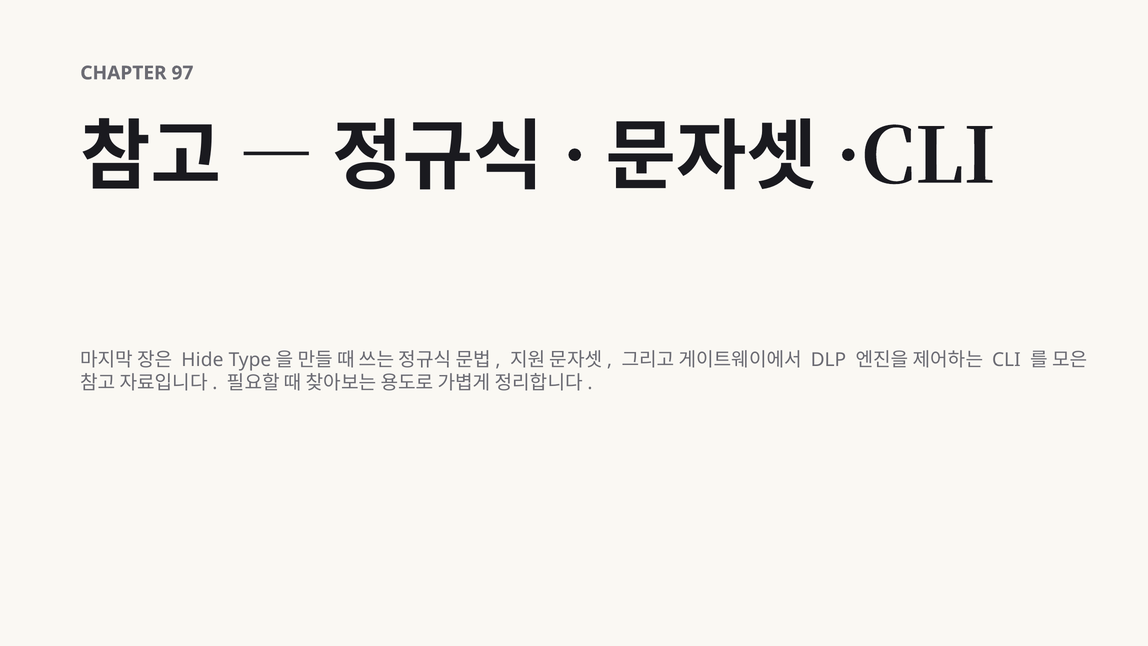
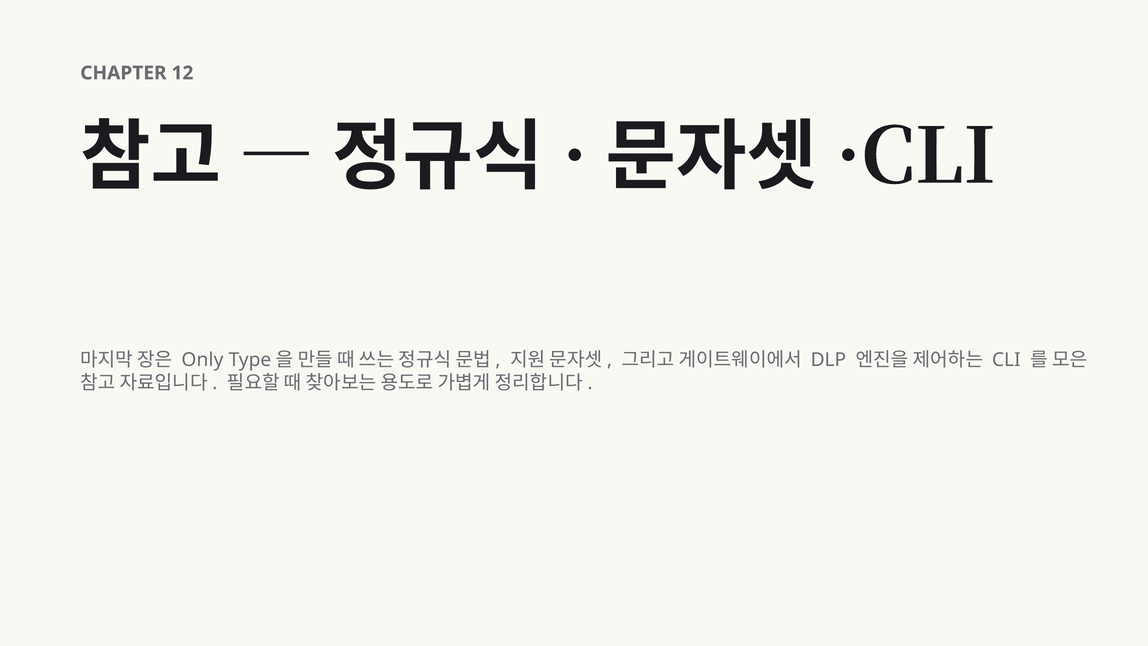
97: 97 -> 12 (182, 73)
Hide: Hide -> Only (202, 360)
